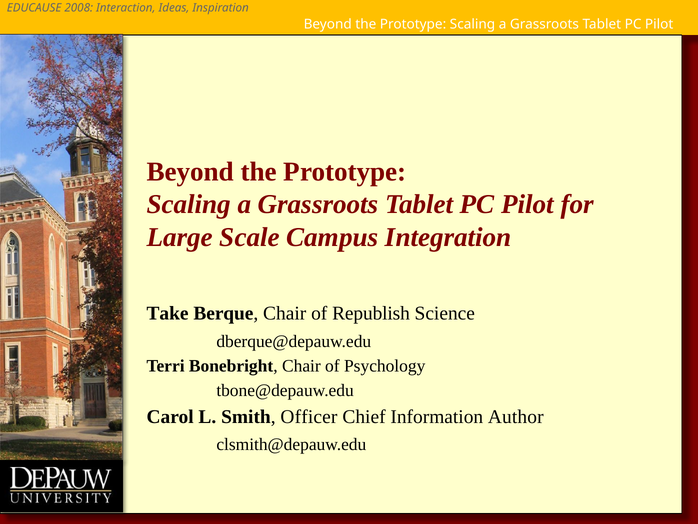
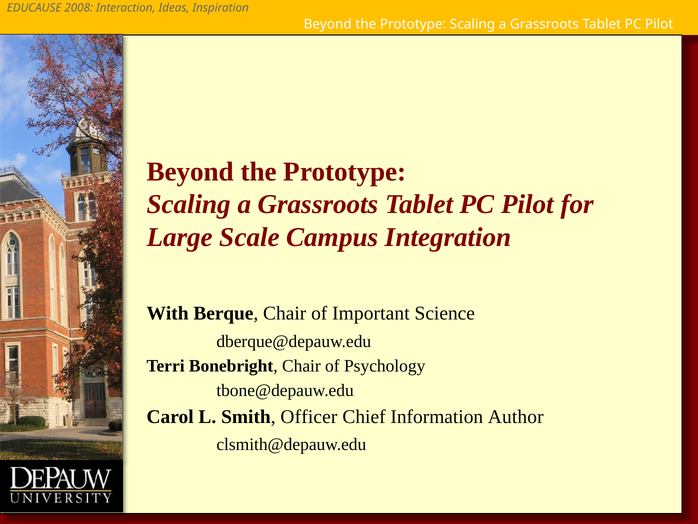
Take: Take -> With (168, 313)
Republish: Republish -> Important (371, 313)
